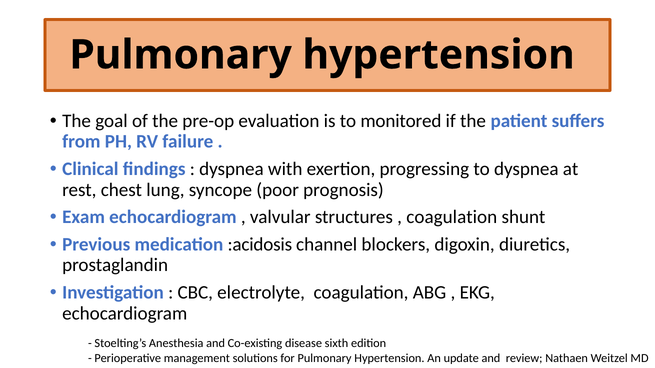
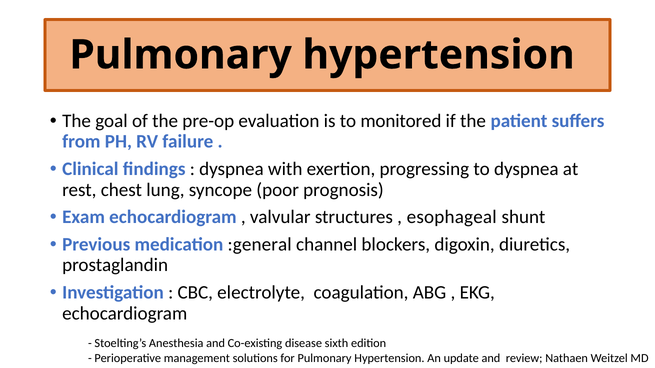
coagulation: coagulation -> esophageal (452, 217)
:acidosis: :acidosis -> :general (260, 245)
